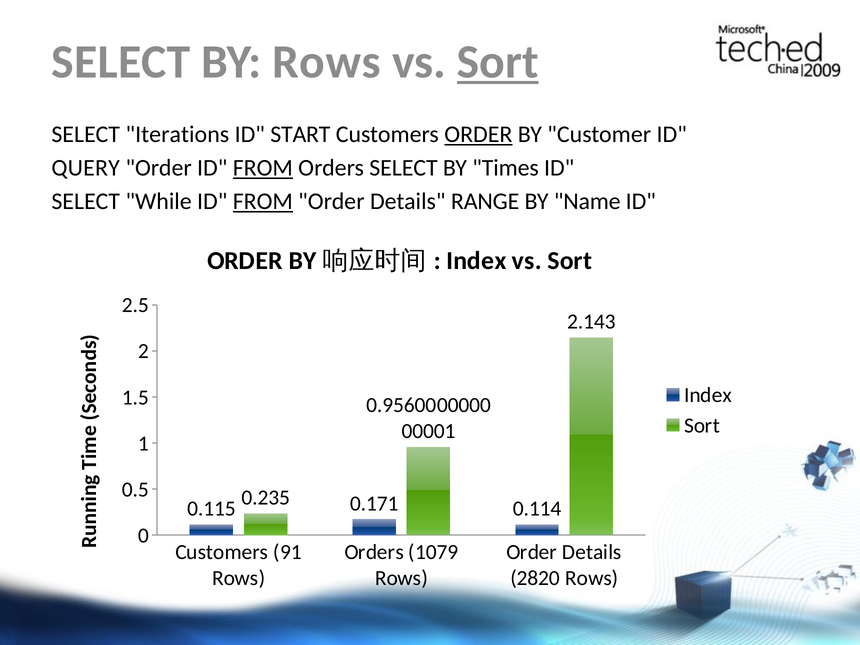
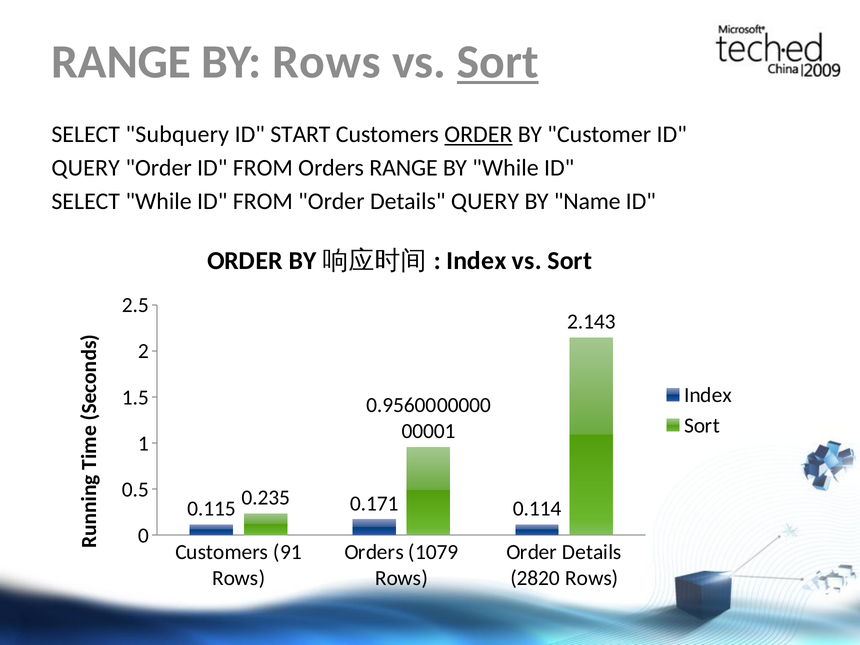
SELECT: SELECT -> RANGE (121, 62)
Iterations: Iterations -> Subquery (177, 134)
FROM underline: present -> none (263, 168)
Orders SELECT: SELECT -> RANGE (404, 168)
BY Times: Times -> While (505, 168)
FROM underline: present -> none (263, 201)
Details RANGE: RANGE -> QUERY (485, 201)
